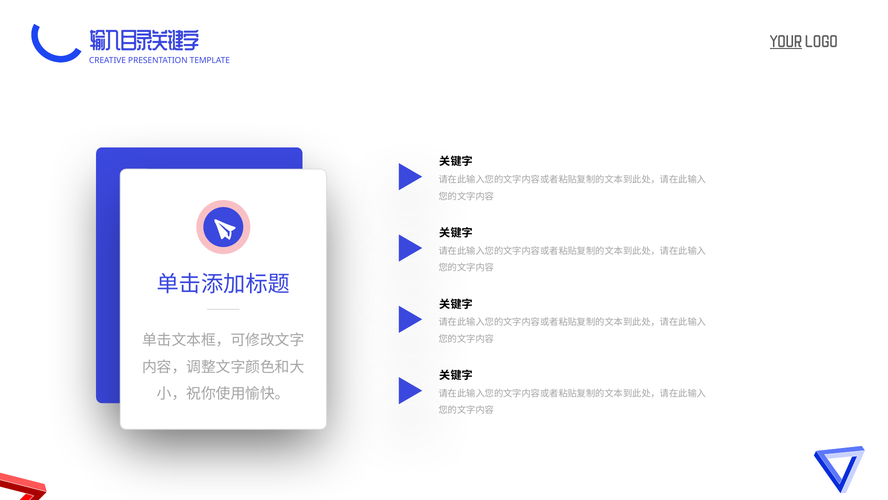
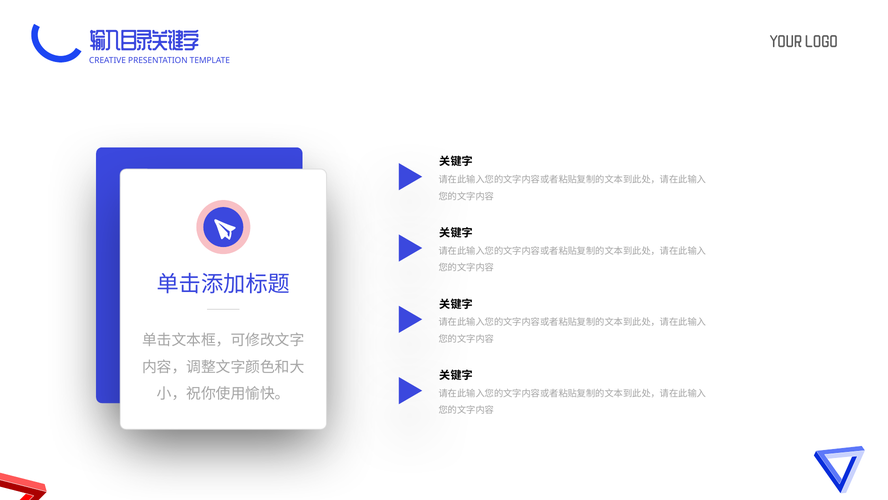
YOUR underline: present -> none (786, 41)
